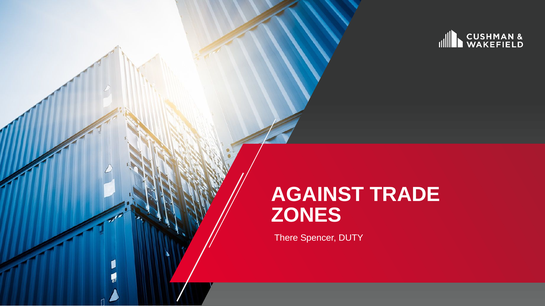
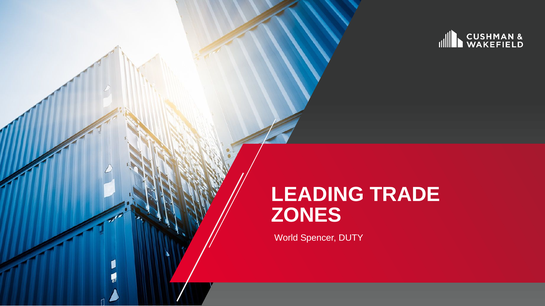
AGAINST: AGAINST -> LEADING (318, 195)
There: There -> World (286, 238)
